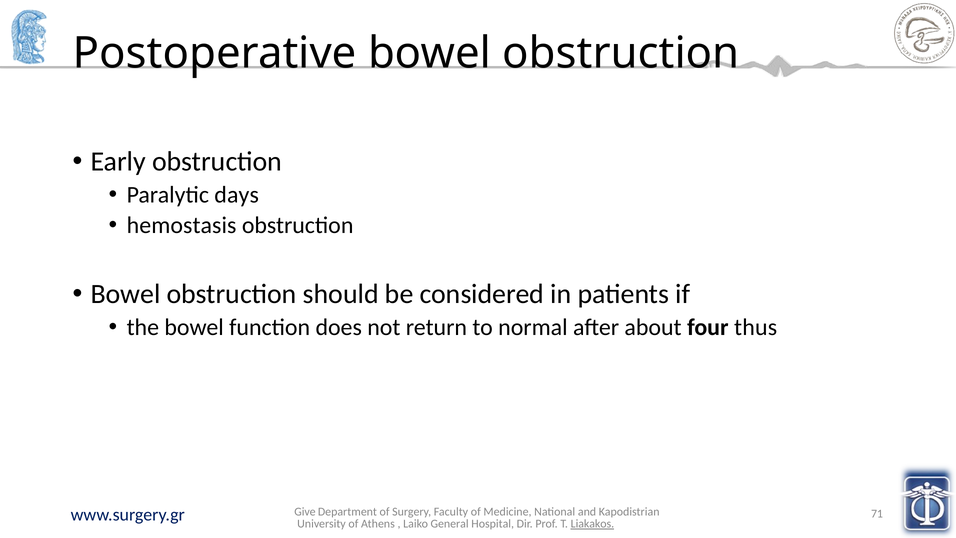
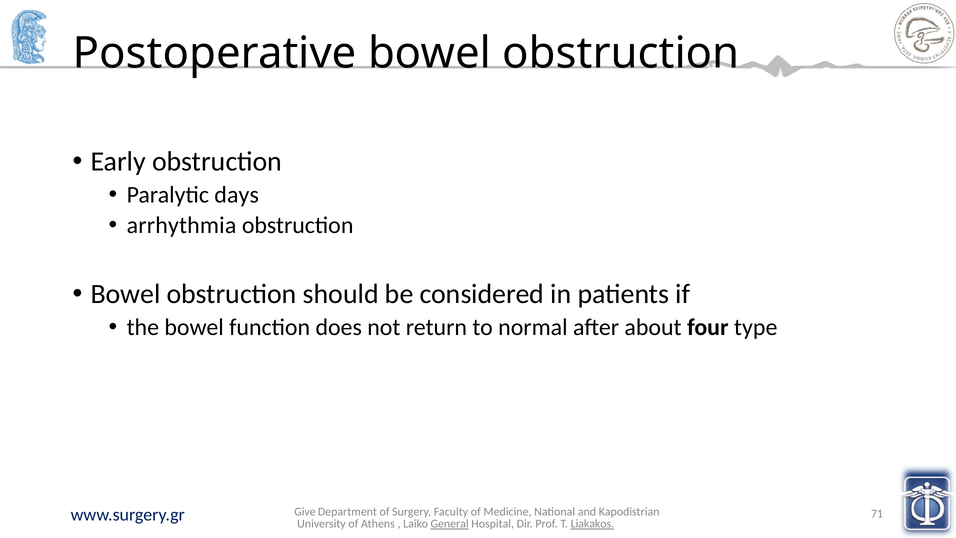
hemostasis: hemostasis -> arrhythmia (181, 225)
thus: thus -> type (756, 327)
General underline: none -> present (450, 524)
